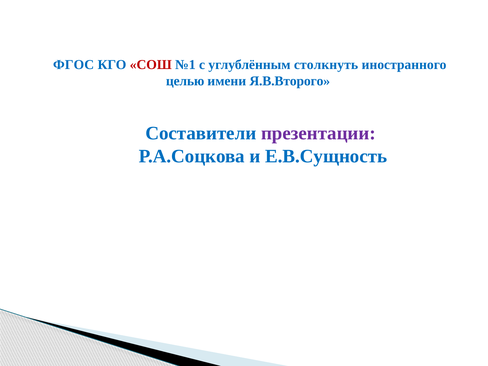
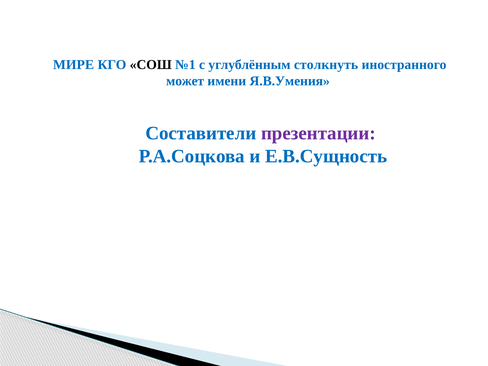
ФГОС: ФГОС -> МИРЕ (74, 65)
СОШ colour: red -> black (151, 65)
целью: целью -> может (185, 81)
Я.В.Второго: Я.В.Второго -> Я.В.Умения (290, 81)
